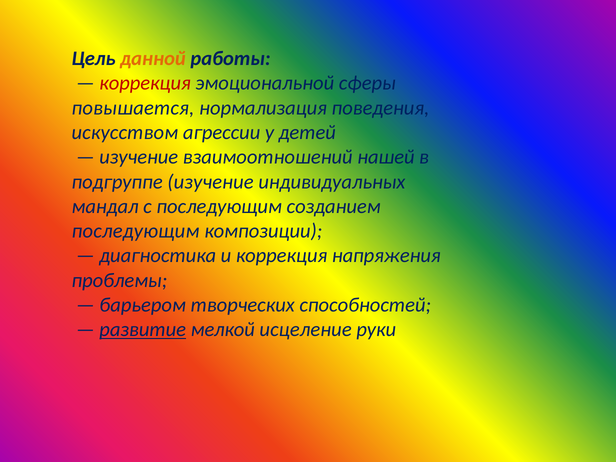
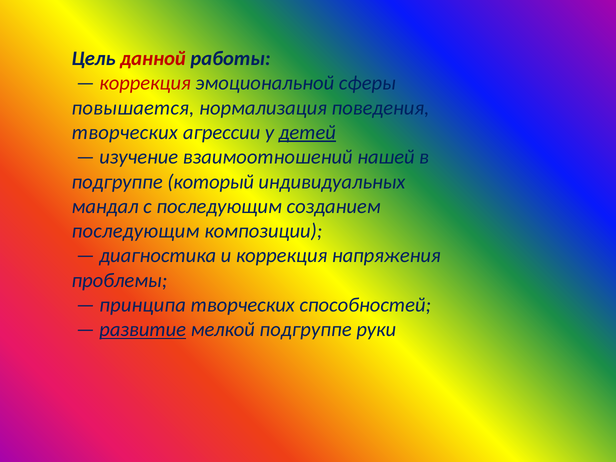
данной colour: orange -> red (153, 59)
искусством: искусством -> творческих (125, 133)
детей underline: none -> present (307, 133)
подгруппе изучение: изучение -> который (211, 182)
барьером: барьером -> принципа (143, 305)
мелкой исцеление: исцеление -> подгруппе (306, 330)
